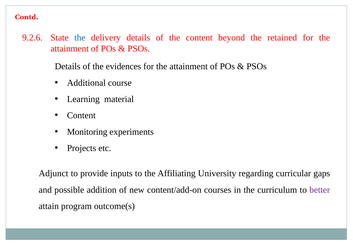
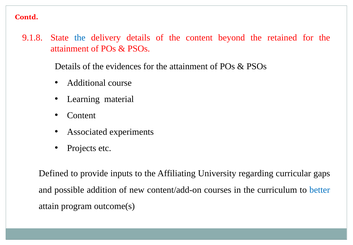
9.2.6: 9.2.6 -> 9.1.8 (32, 38)
Monitoring: Monitoring -> Associated (87, 131)
Adjunct: Adjunct -> Defined (54, 173)
better colour: purple -> blue (320, 189)
